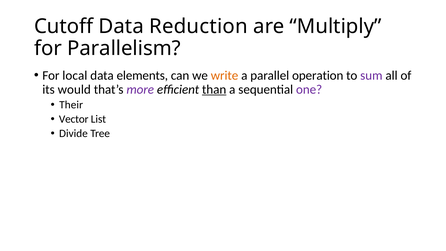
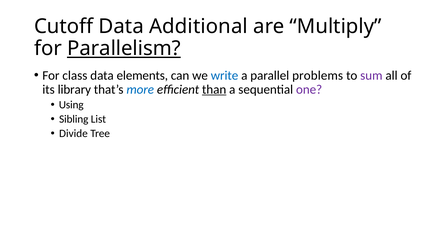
Reduction: Reduction -> Additional (199, 26)
Parallelism underline: none -> present (124, 48)
local: local -> class (75, 75)
write colour: orange -> blue (225, 75)
operation: operation -> problems (318, 75)
would: would -> library (74, 89)
more colour: purple -> blue (140, 89)
Their: Their -> Using (71, 105)
Vector: Vector -> Sibling (74, 119)
